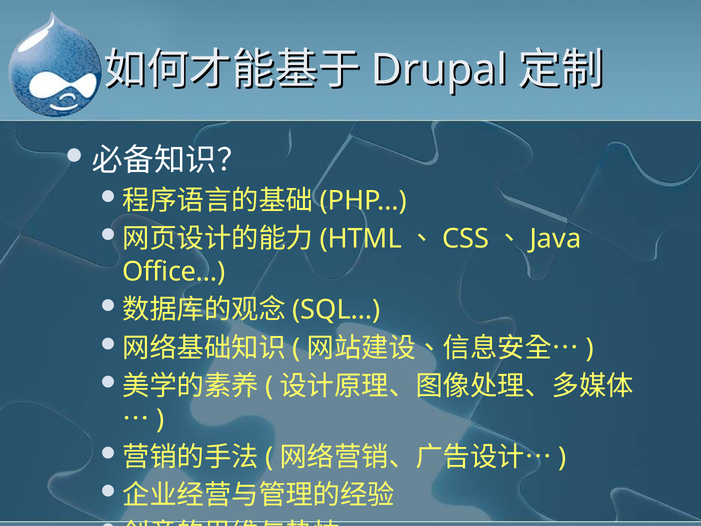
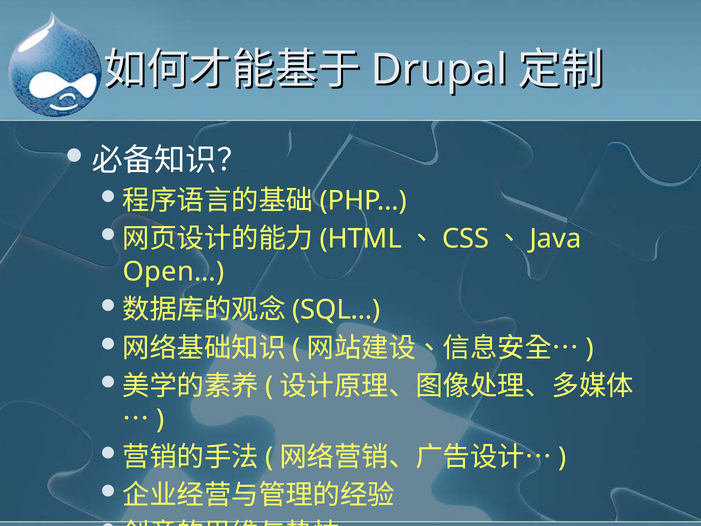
Office…: Office… -> Open… (173, 272)
